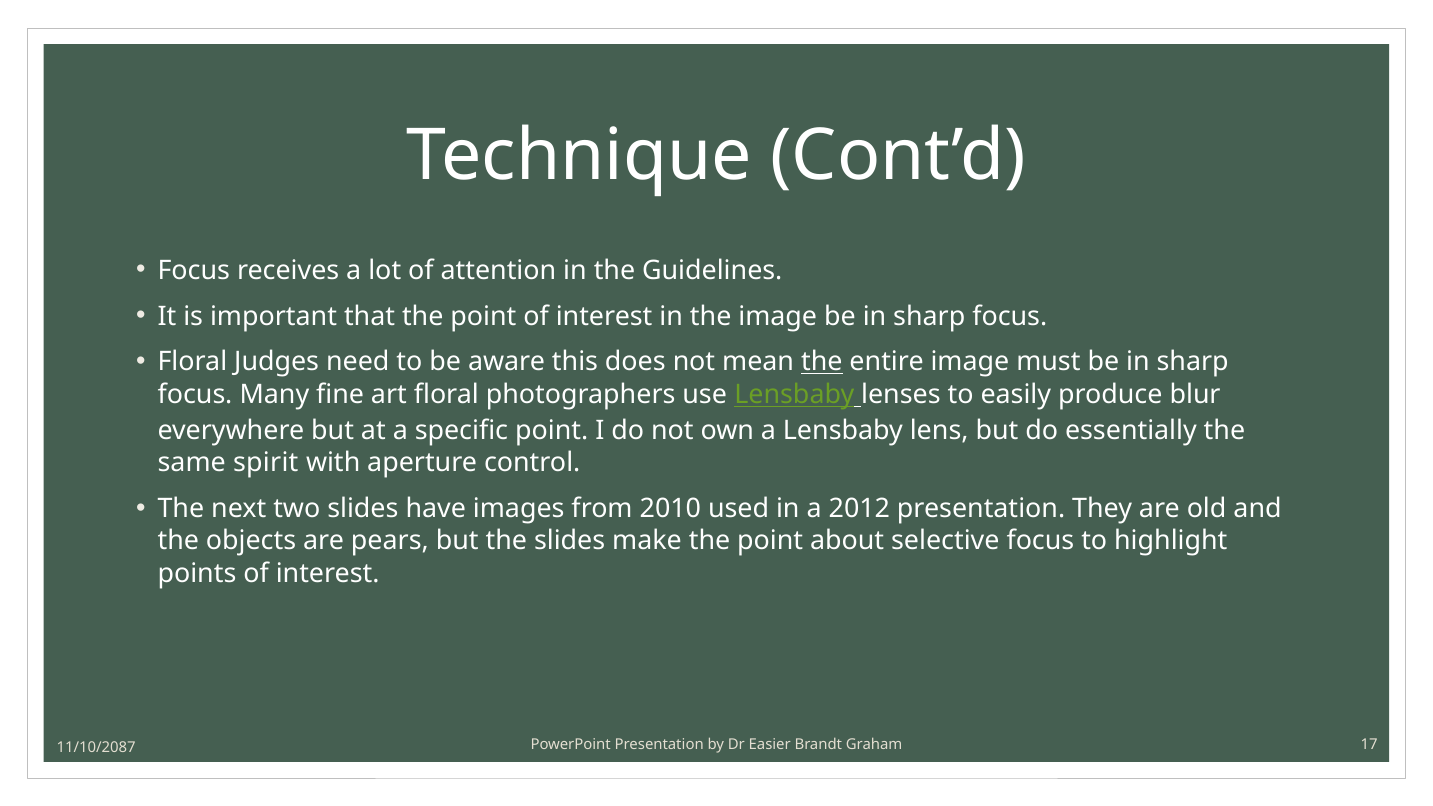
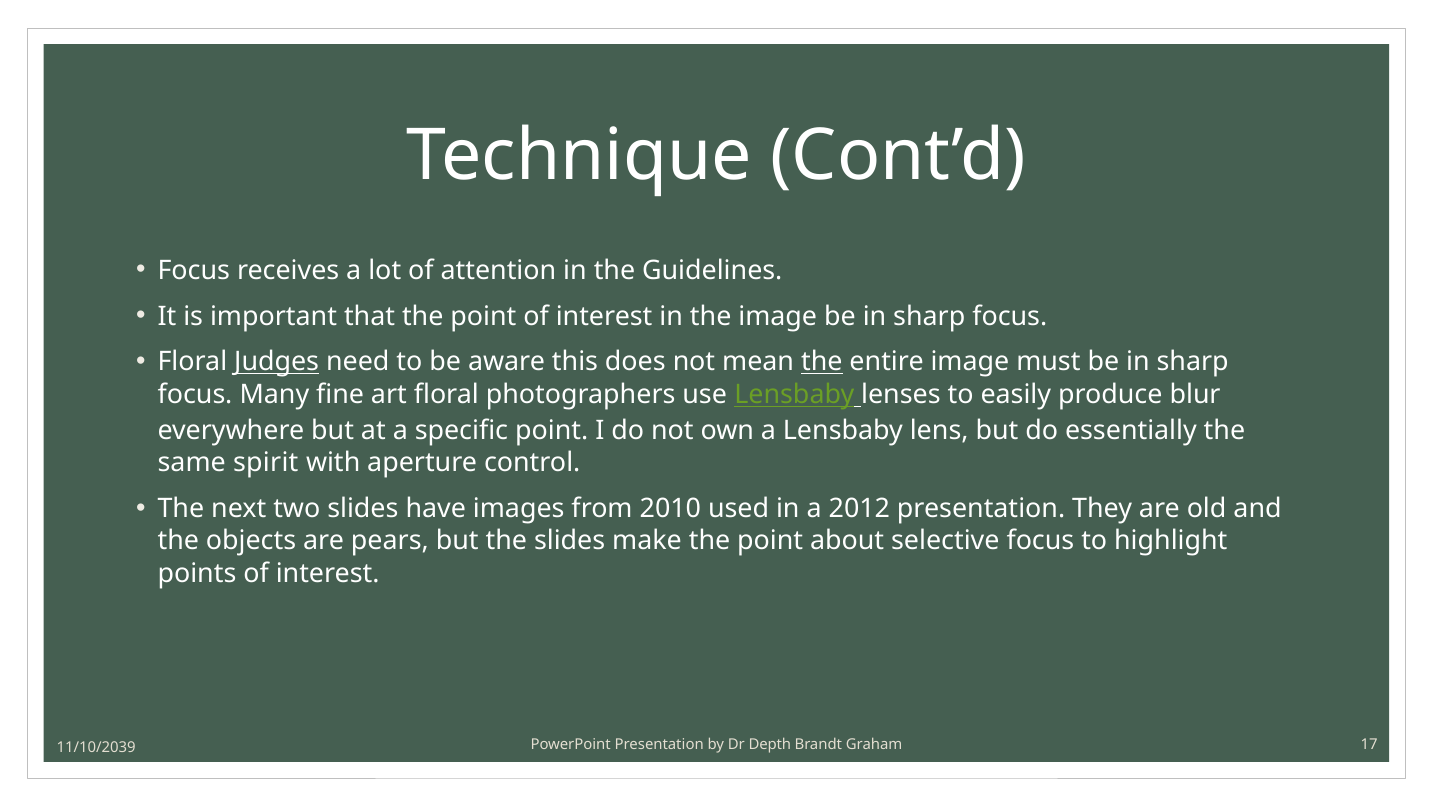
Judges underline: none -> present (277, 362)
Easier: Easier -> Depth (770, 745)
11/10/2087: 11/10/2087 -> 11/10/2039 (96, 747)
